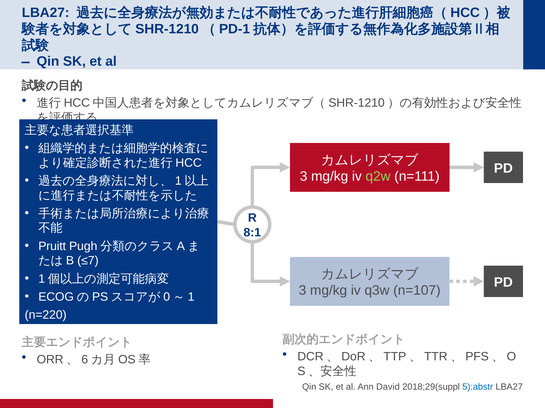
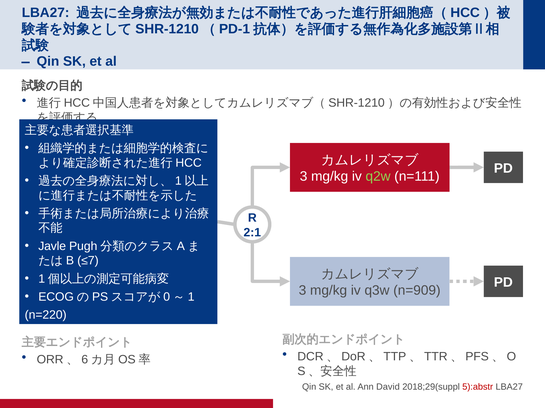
8:1: 8:1 -> 2:1 (252, 233)
Pruitt: Pruitt -> Javle (52, 247)
n=107: n=107 -> n=909 (417, 291)
5):abstr colour: blue -> red (478, 388)
